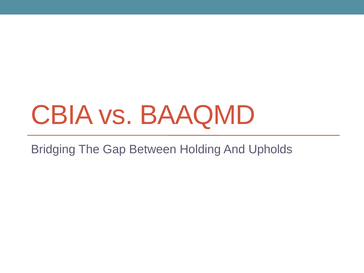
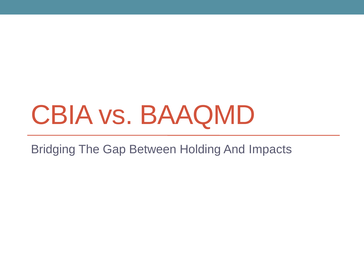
Upholds: Upholds -> Impacts (270, 149)
